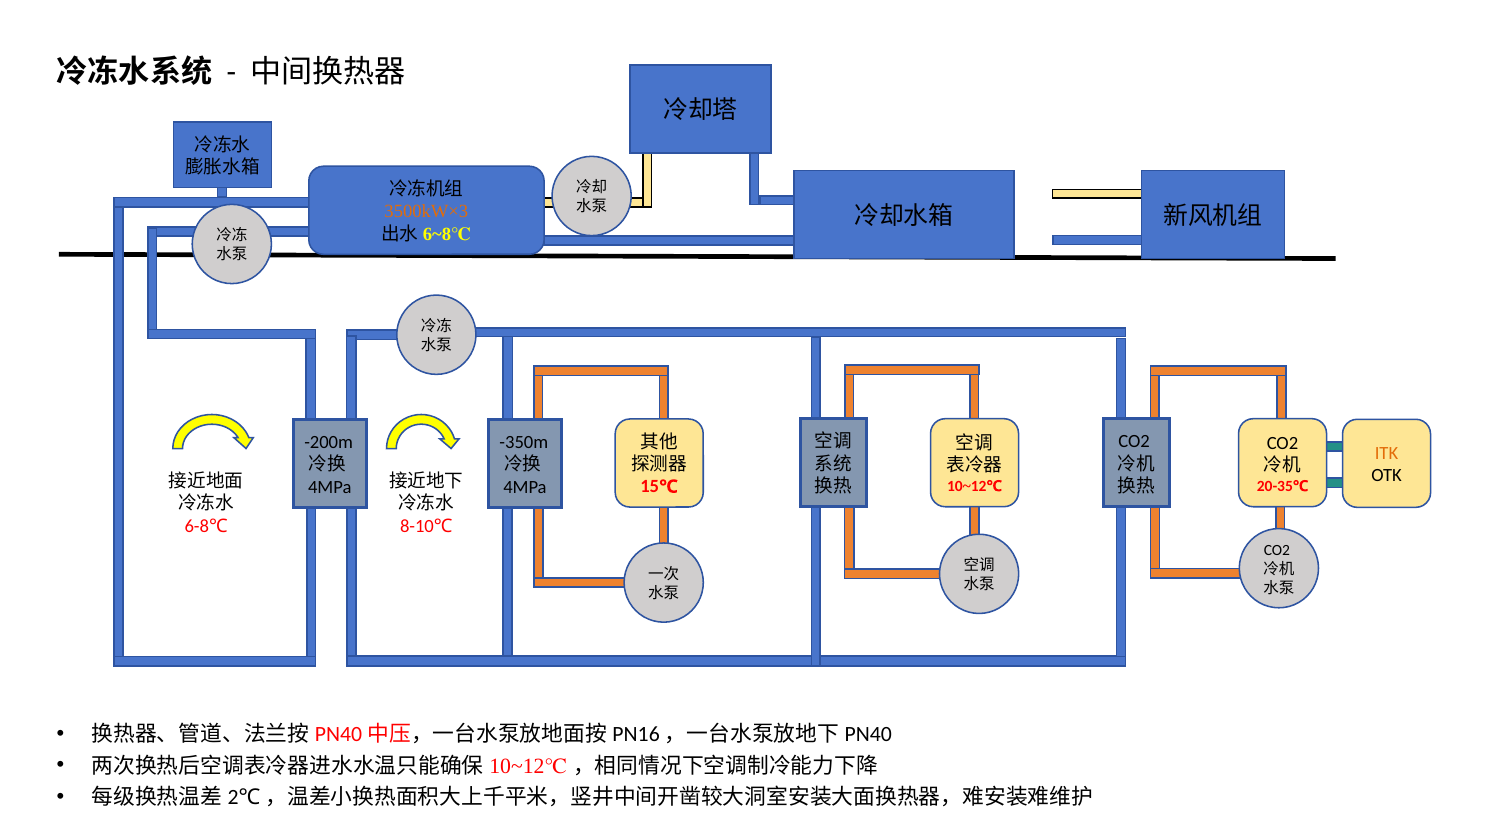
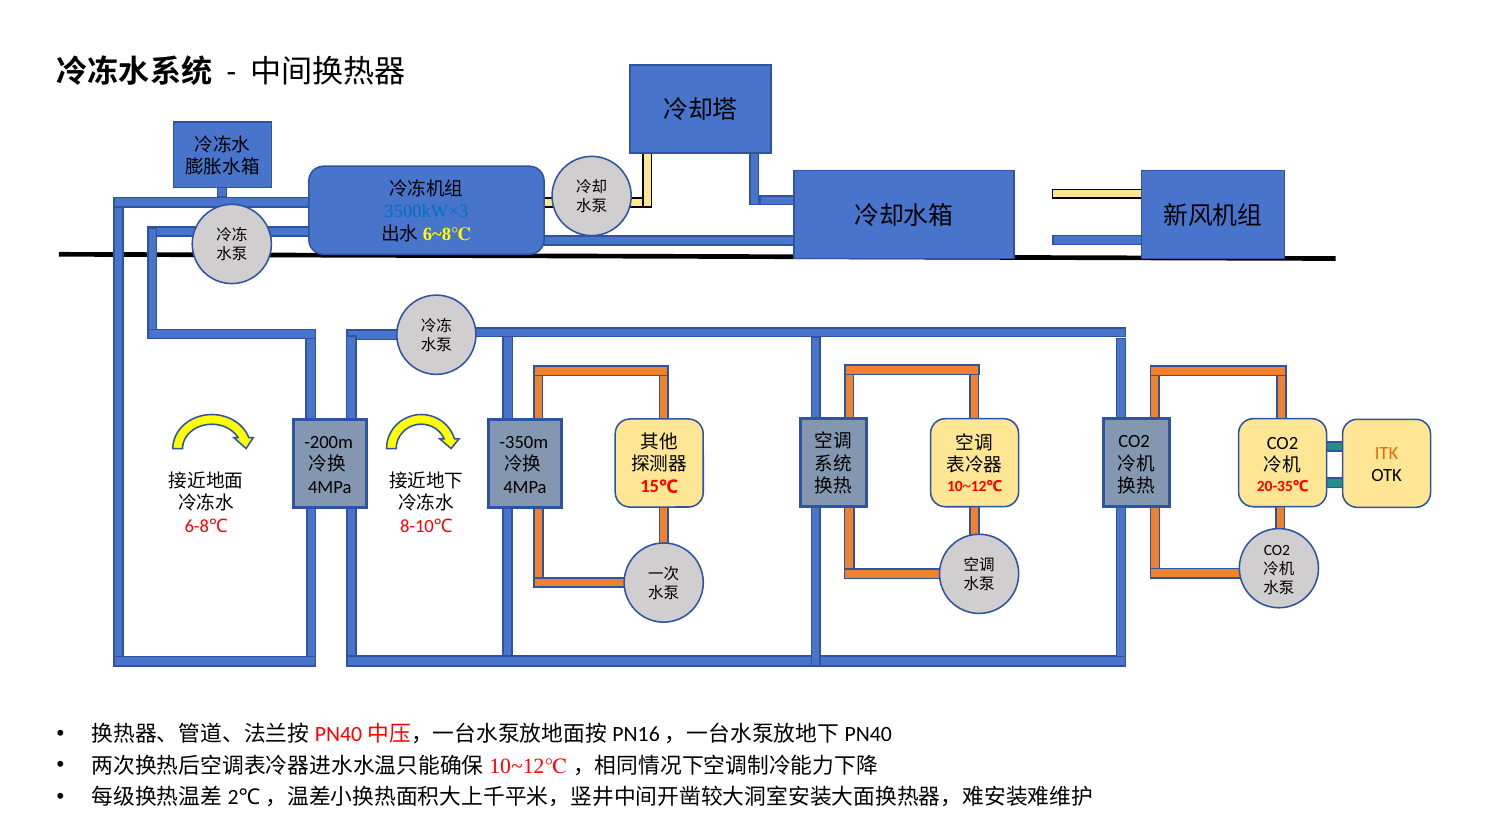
3500kW×3 colour: orange -> blue (426, 211)
